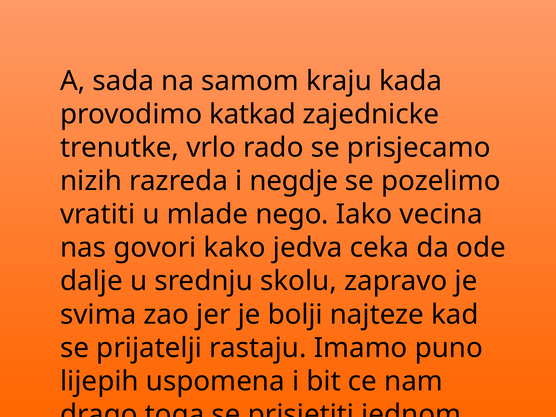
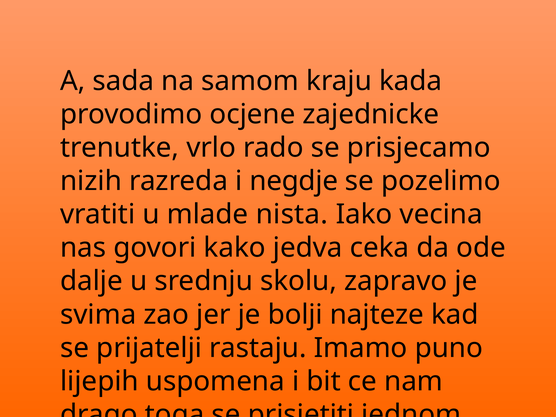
katkad: katkad -> ocjene (252, 114)
nego: nego -> nista (292, 214)
